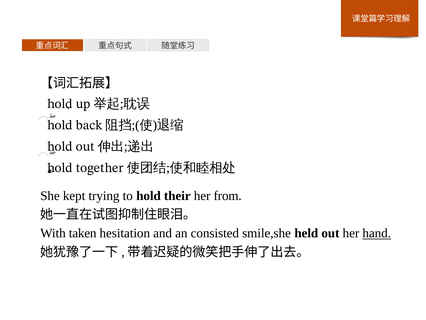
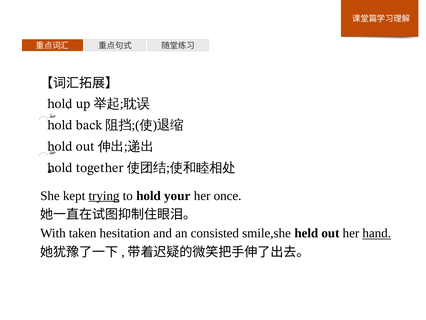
trying underline: none -> present (104, 195)
their: their -> your (177, 195)
from: from -> once (228, 195)
